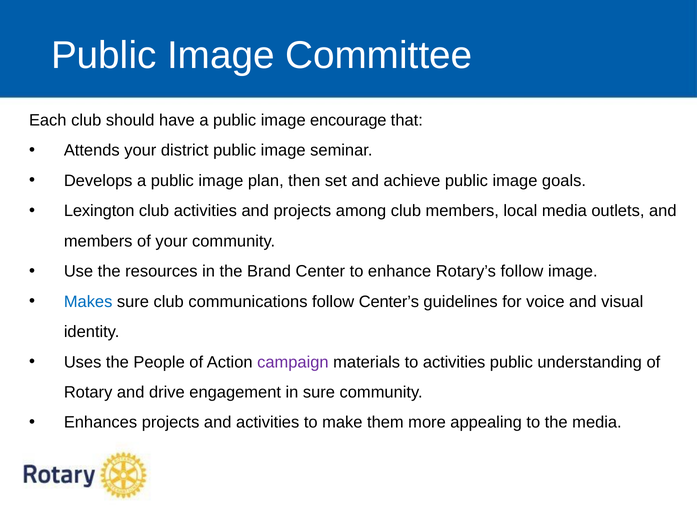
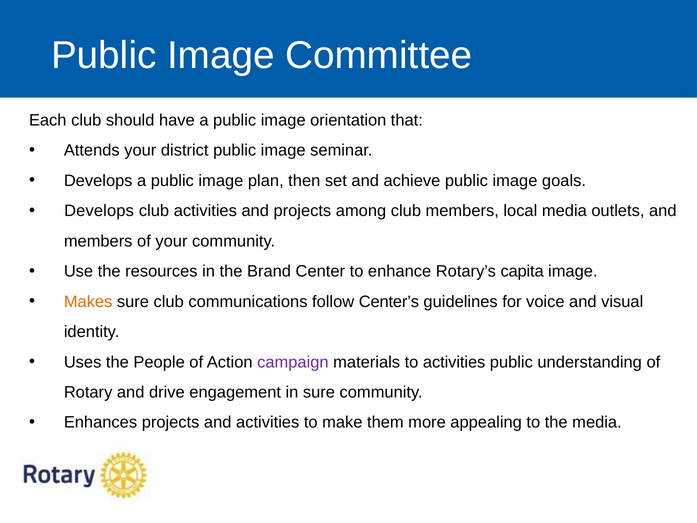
encourage: encourage -> orientation (348, 120)
Lexington: Lexington -> Develops (99, 211)
Rotary’s follow: follow -> capita (522, 271)
Makes colour: blue -> orange (88, 301)
